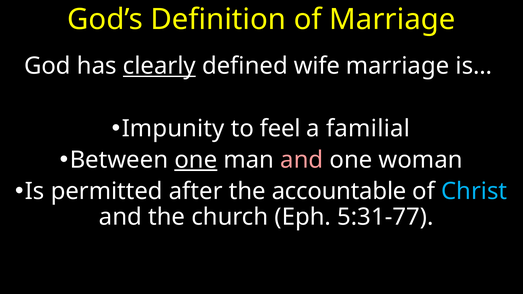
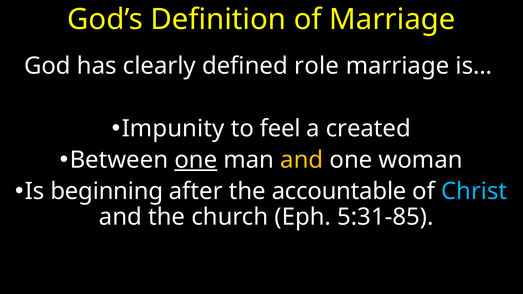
clearly underline: present -> none (159, 66)
wife: wife -> role (317, 66)
familial: familial -> created (368, 129)
and colour: pink -> yellow (302, 160)
permitted: permitted -> beginning (107, 191)
5:31-77: 5:31-77 -> 5:31-85 (385, 217)
